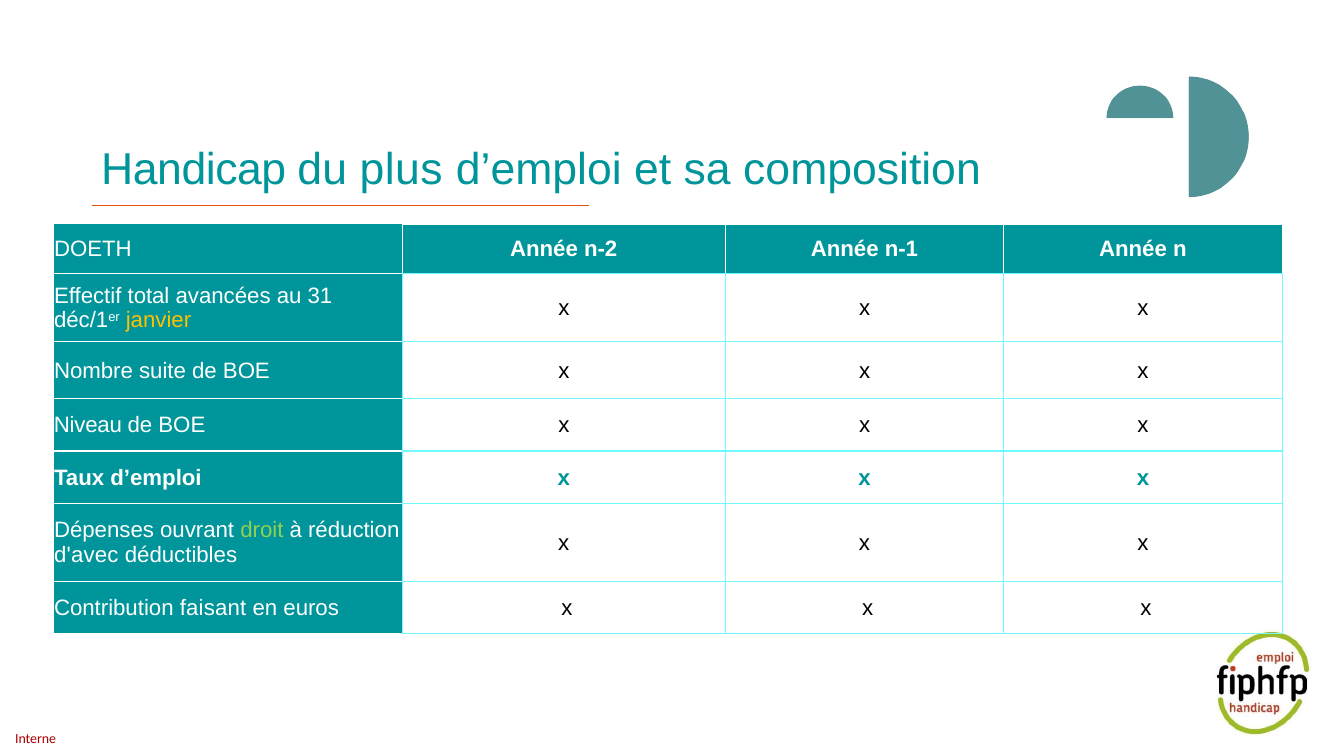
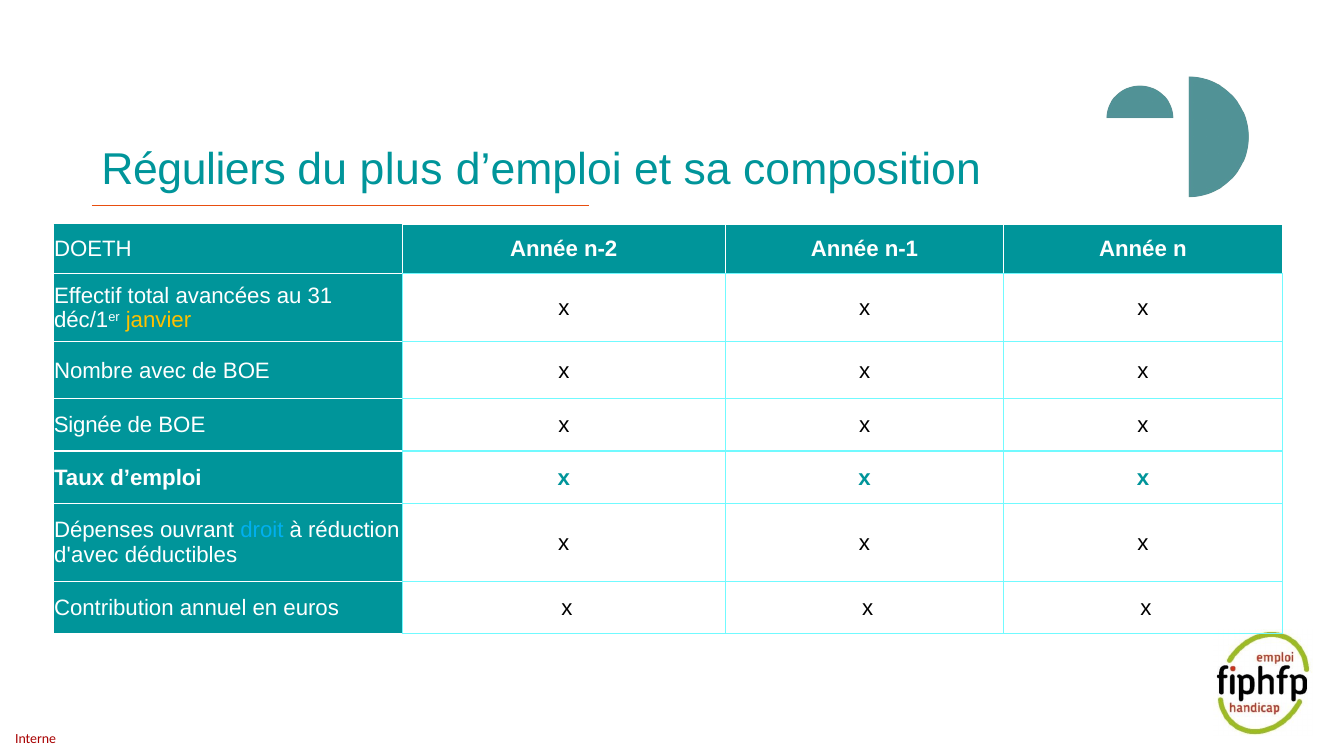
Handicap: Handicap -> Réguliers (194, 170)
suite: suite -> avec (163, 371)
Niveau: Niveau -> Signée (88, 425)
droit colour: light green -> light blue (262, 530)
faisant: faisant -> annuel (213, 608)
